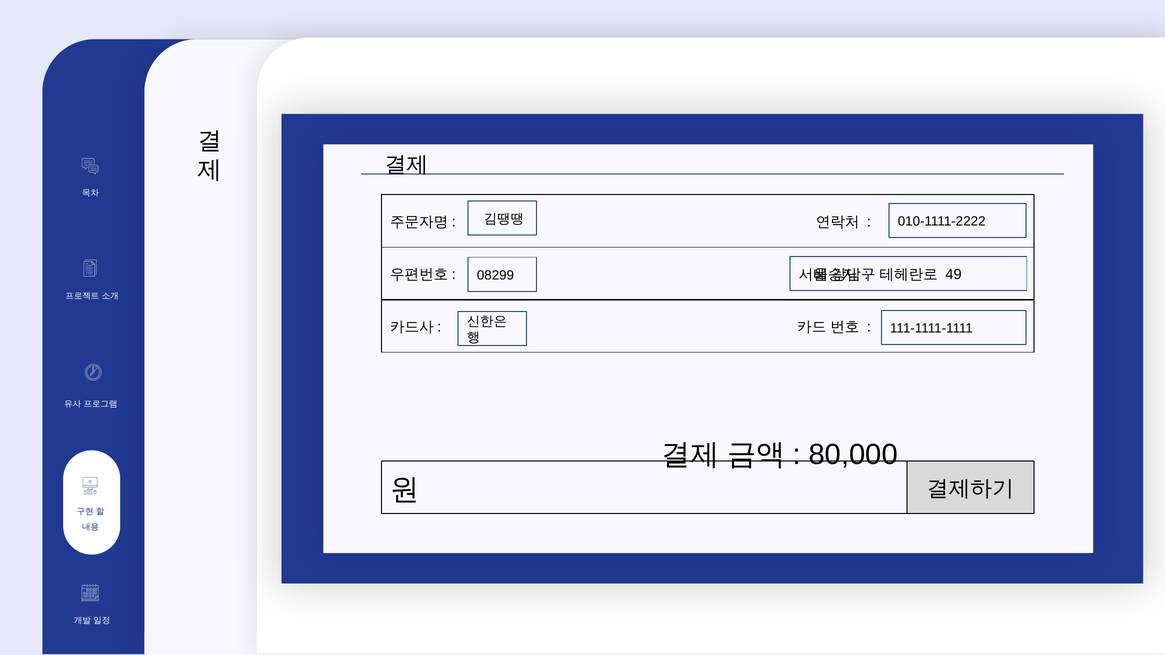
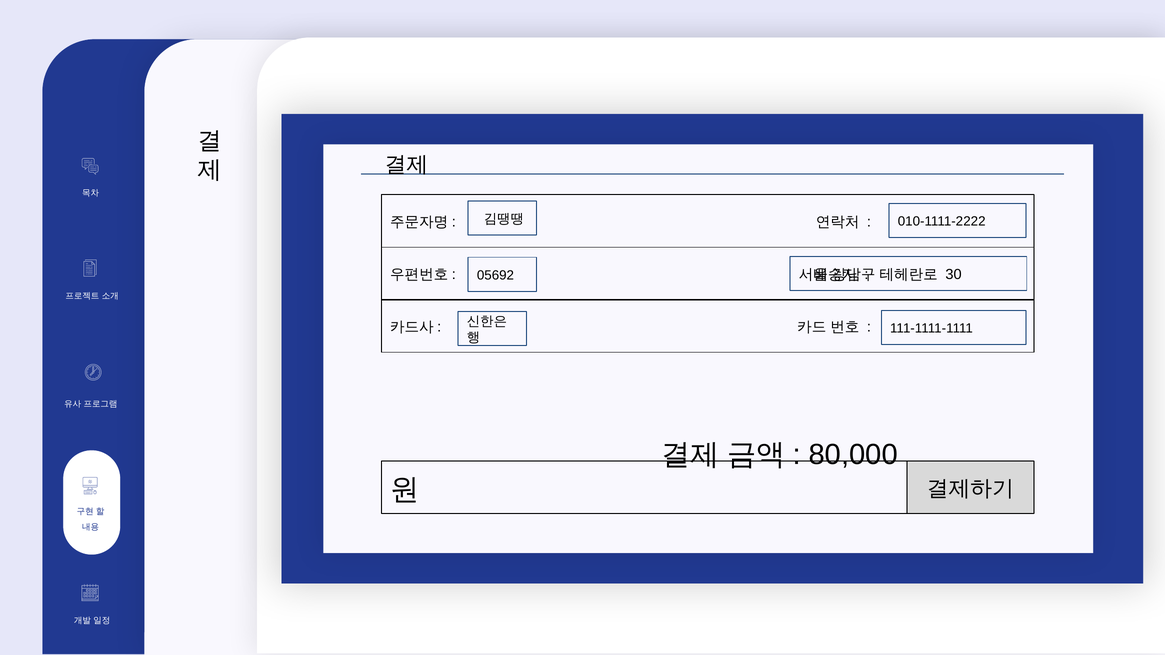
49: 49 -> 30 (954, 275)
08299: 08299 -> 05692 (495, 275)
